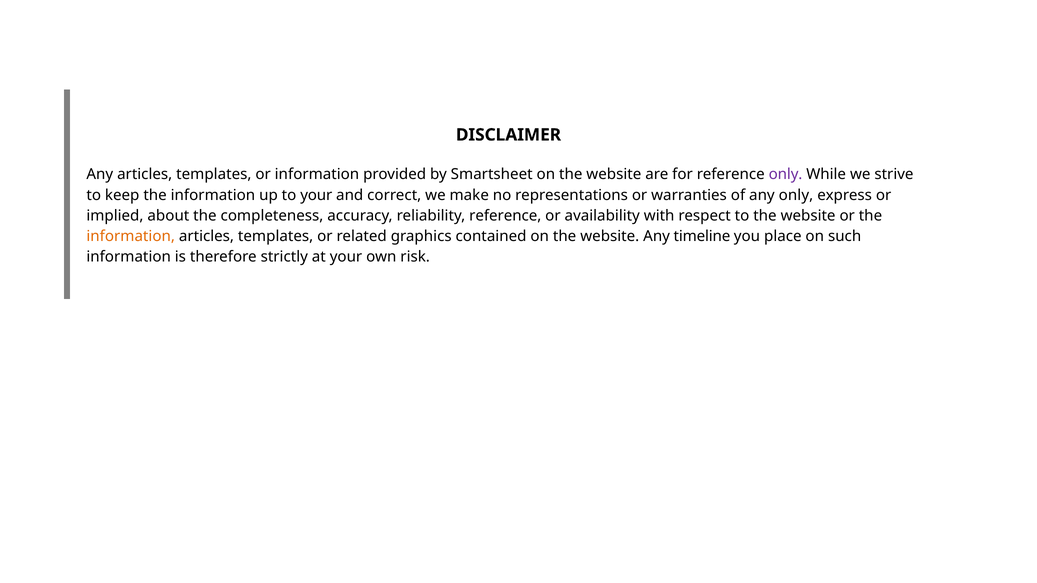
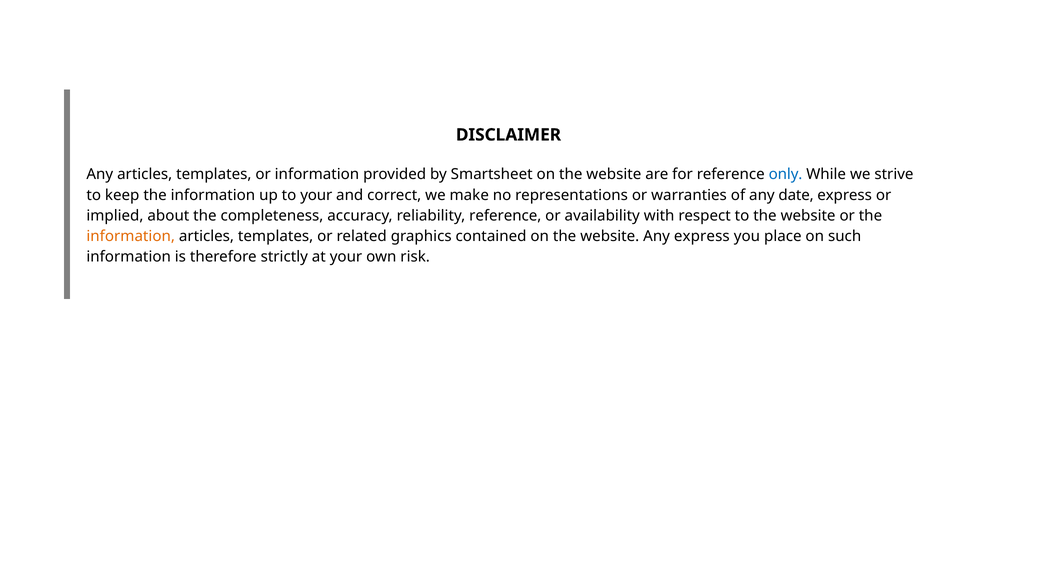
only colour: purple -> blue (786, 175)
any only: only -> date (796, 195)
Any timeline: timeline -> express (702, 236)
